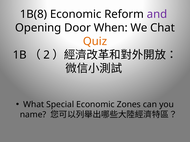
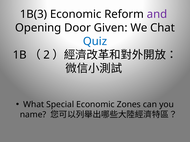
1B(8: 1B(8 -> 1B(3 (33, 14)
When: When -> Given (111, 28)
Quiz colour: orange -> blue (95, 42)
